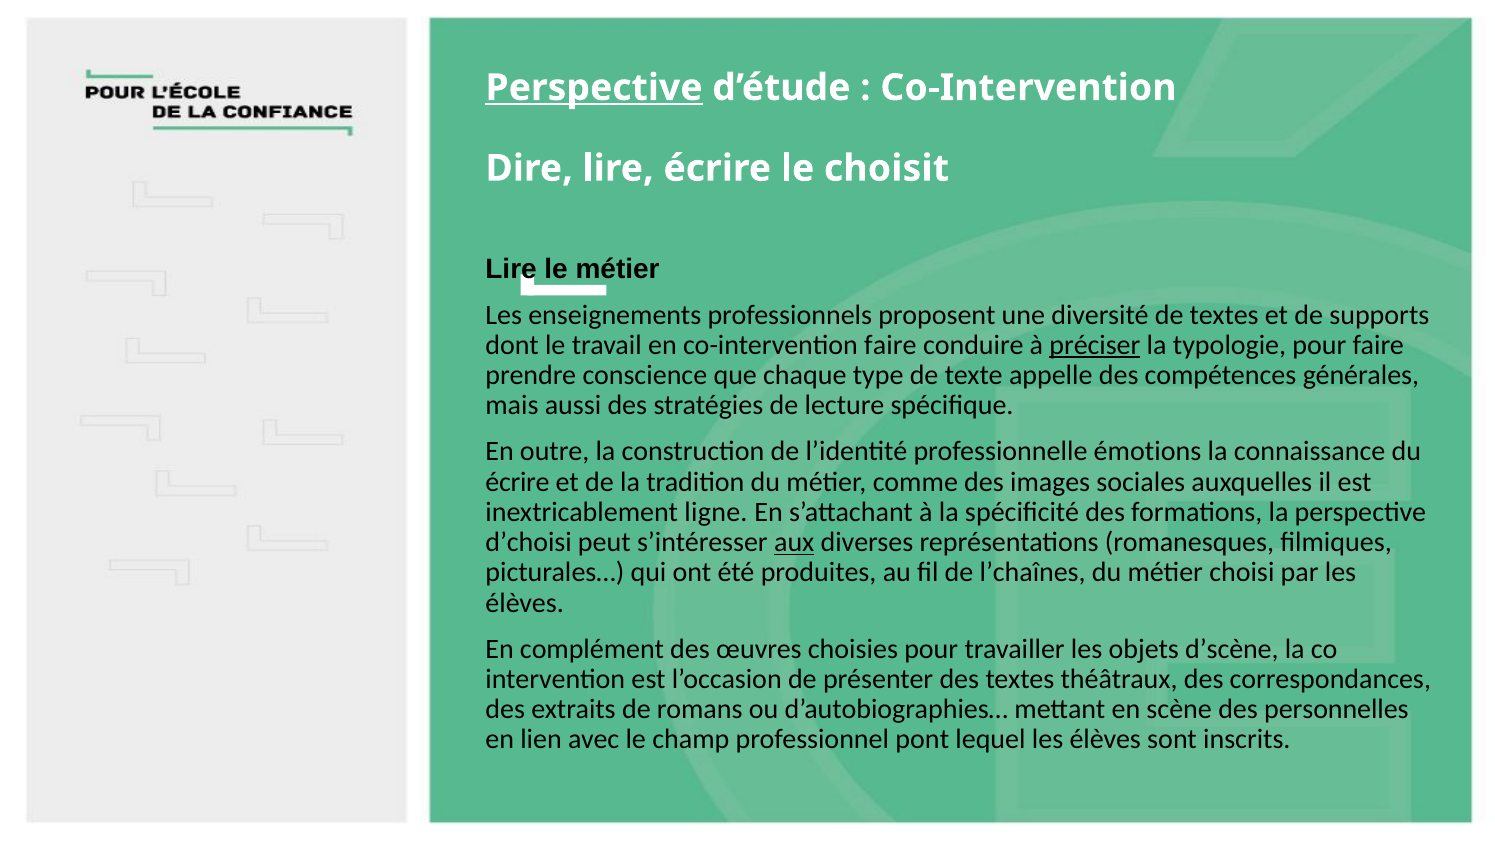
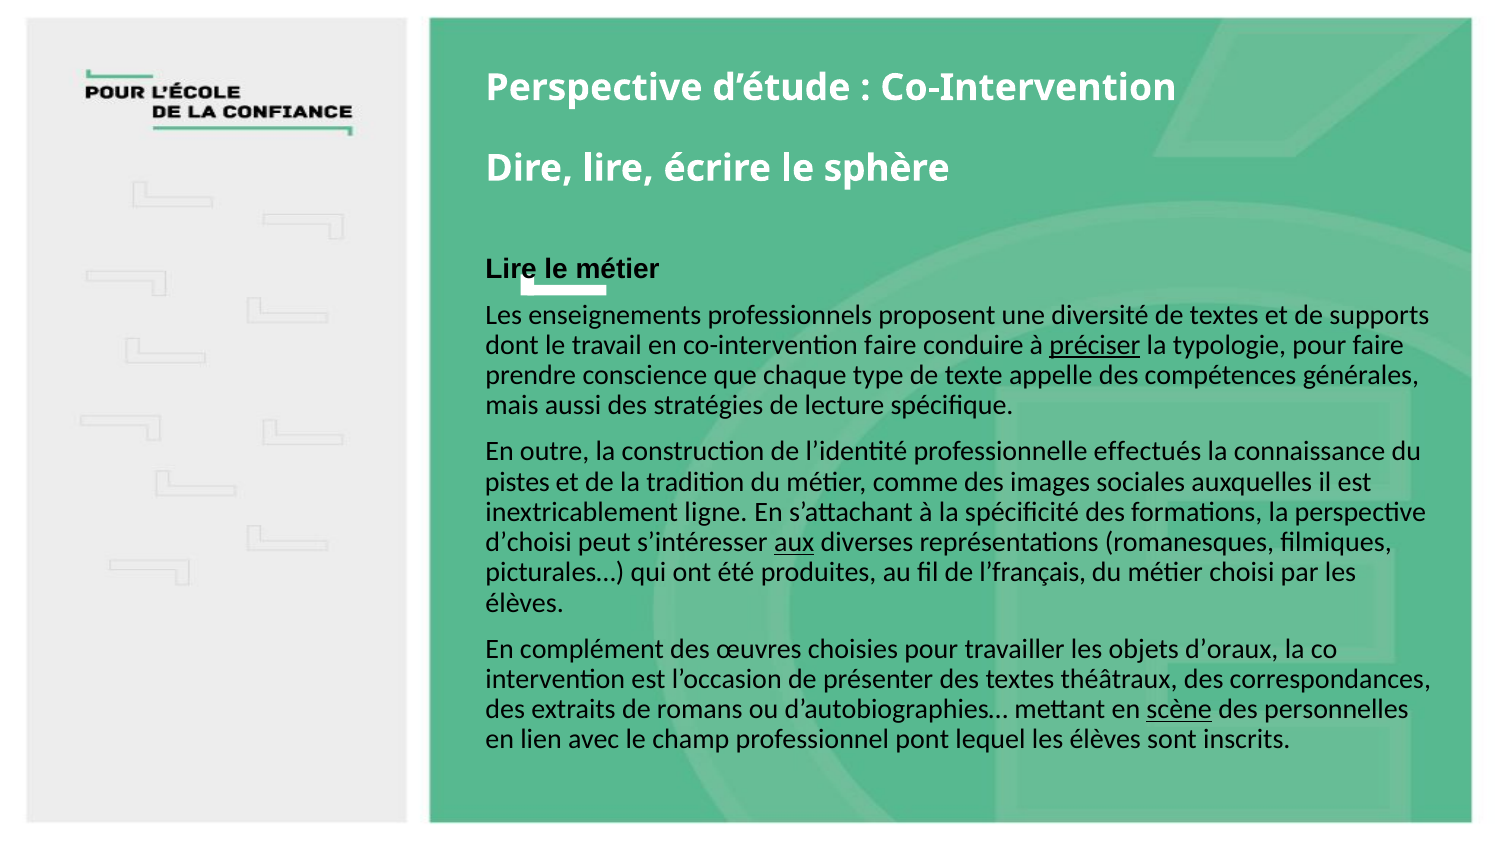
Perspective underline: present -> none (594, 88)
choisit: choisit -> sphère (887, 168)
émotions: émotions -> effectués (1147, 452)
écrire: écrire -> pistes (517, 482)
l’chaînes: l’chaînes -> l’français (1033, 573)
d’scène: d’scène -> d’oraux (1232, 649)
scène underline: none -> present (1179, 709)
